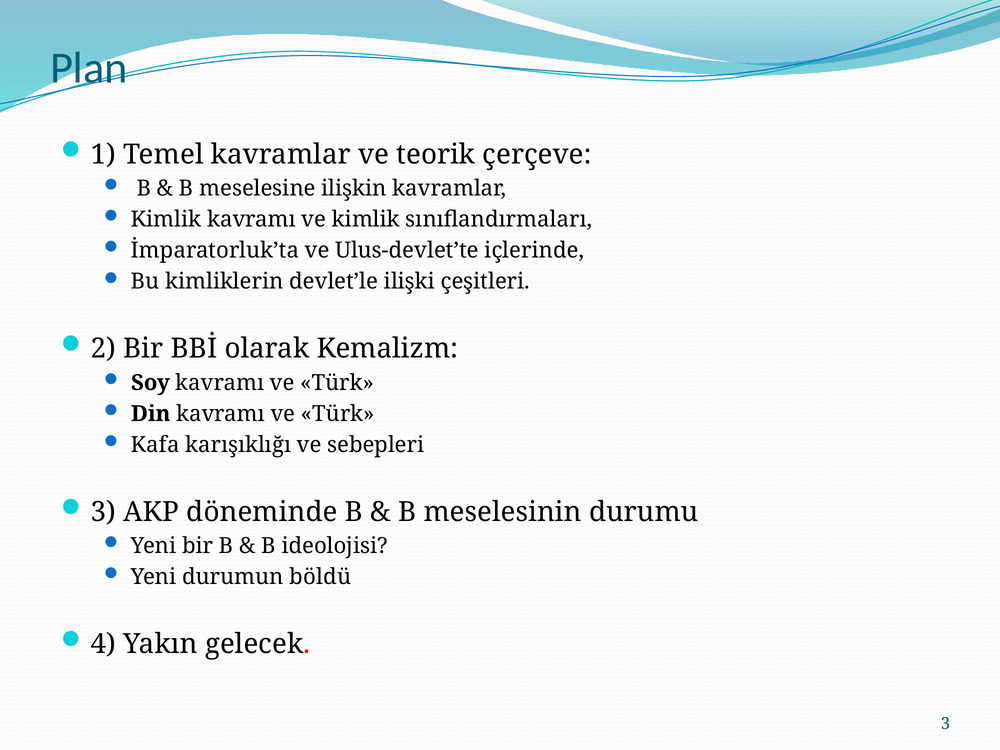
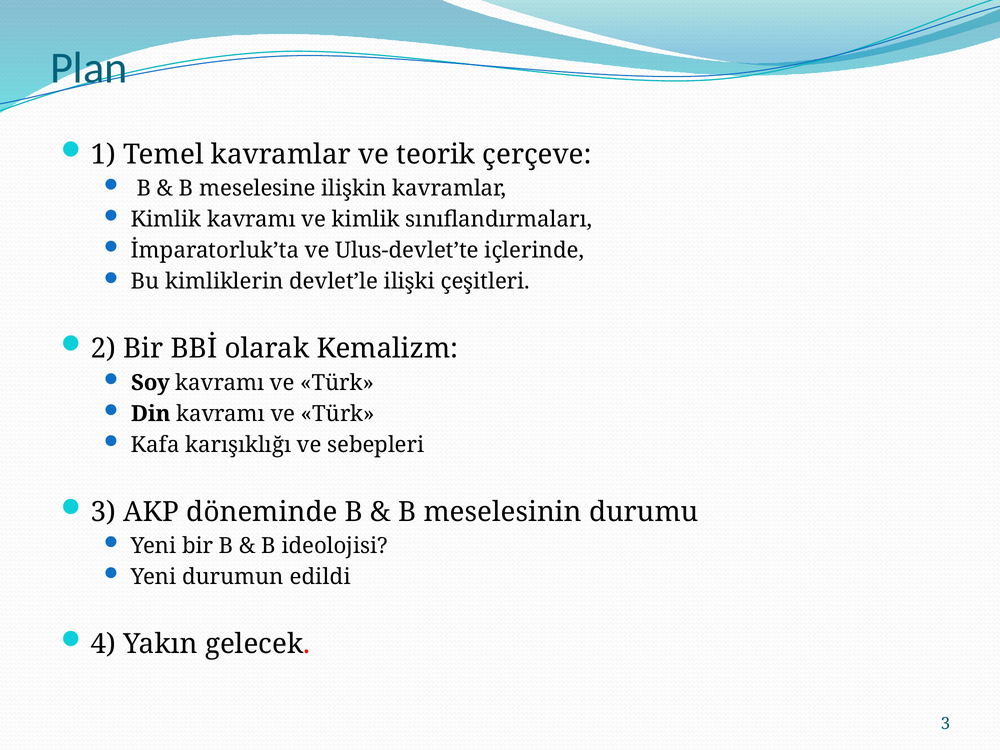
böldü: böldü -> edildi (320, 577)
